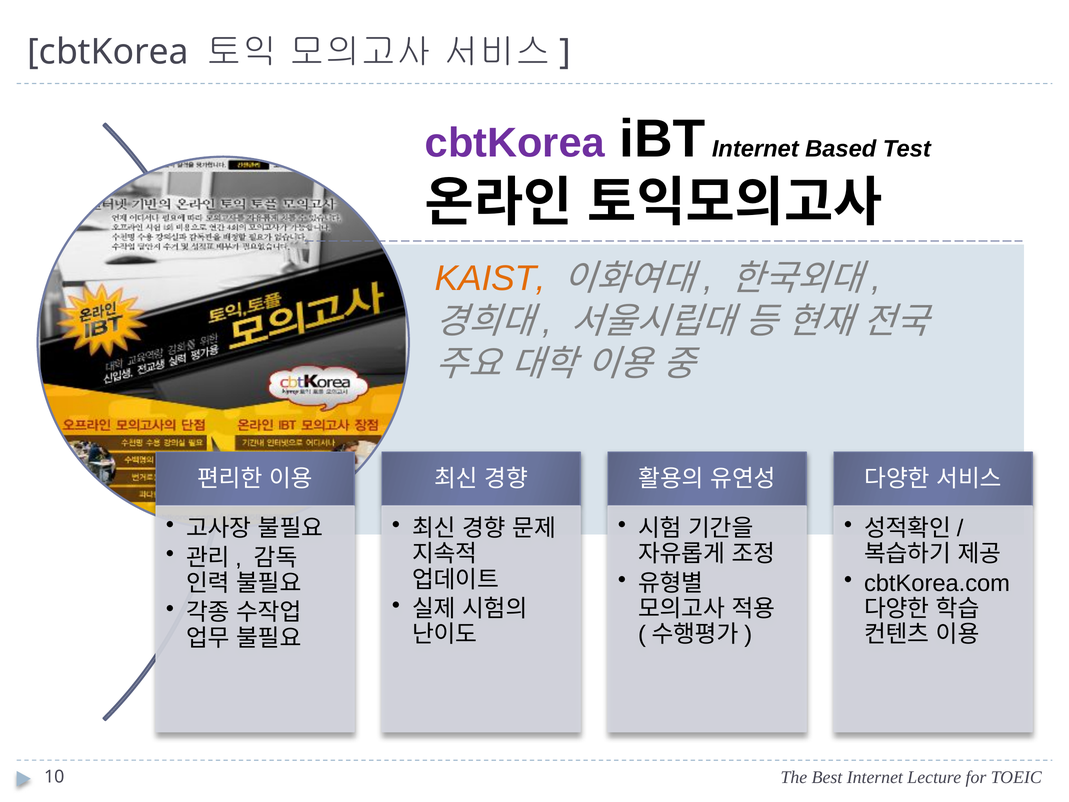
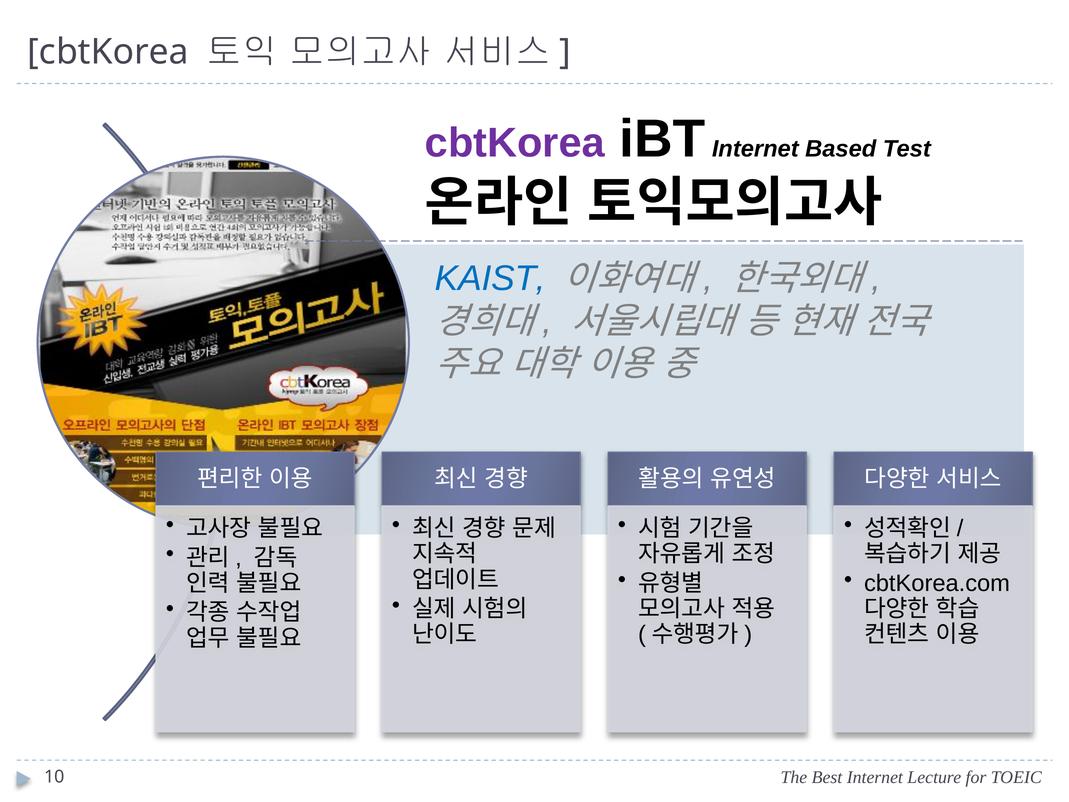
KAIST colour: orange -> blue (490, 279)
